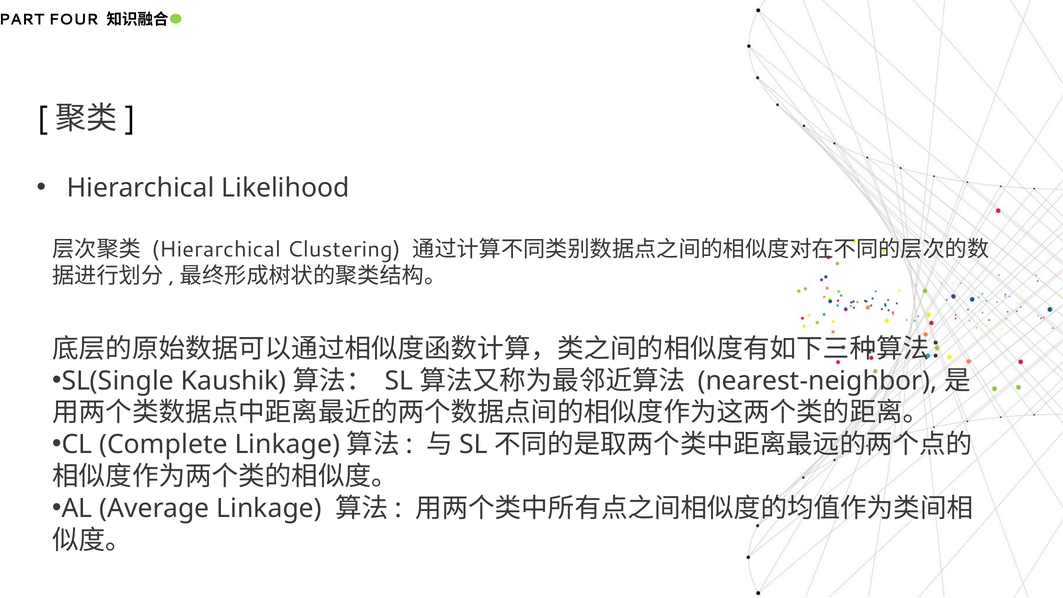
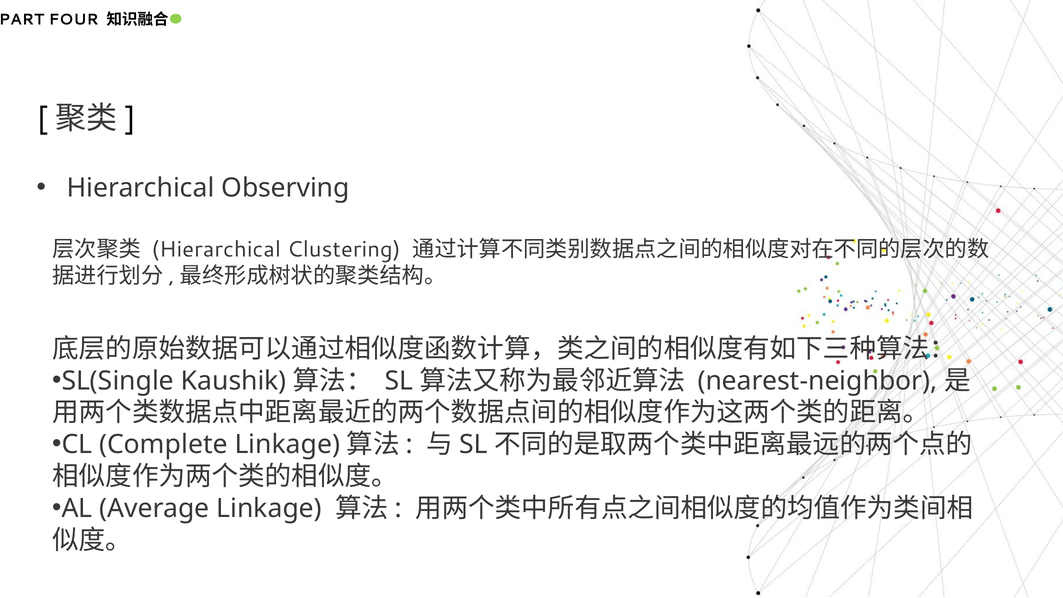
Likelihood: Likelihood -> Observing (285, 188)
